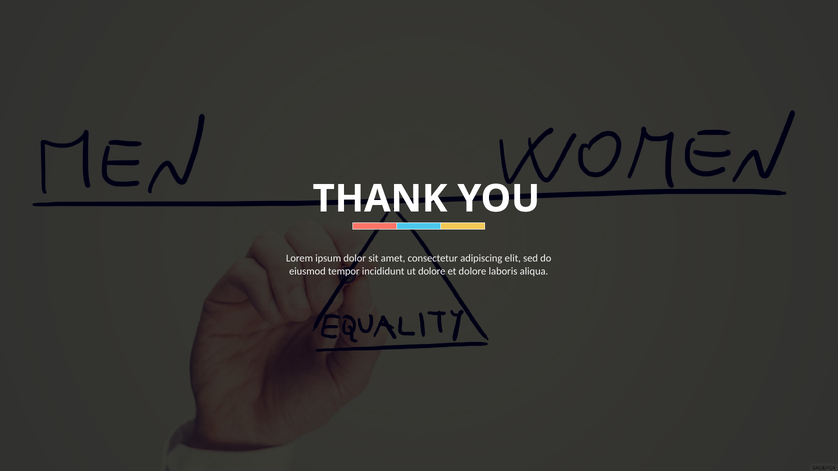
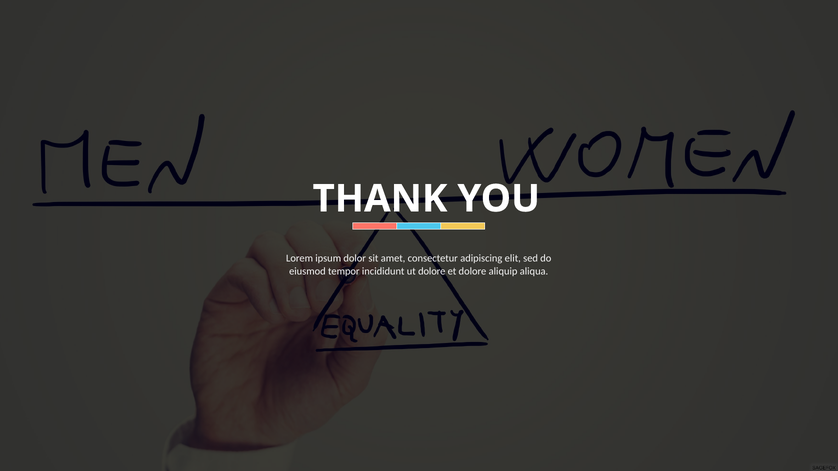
laboris: laboris -> aliquip (503, 271)
